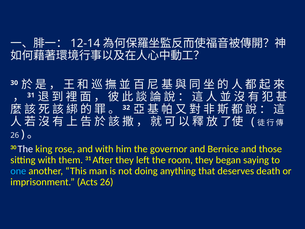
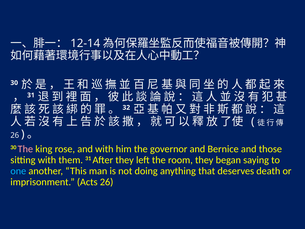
The colour: white -> pink (25, 149)
